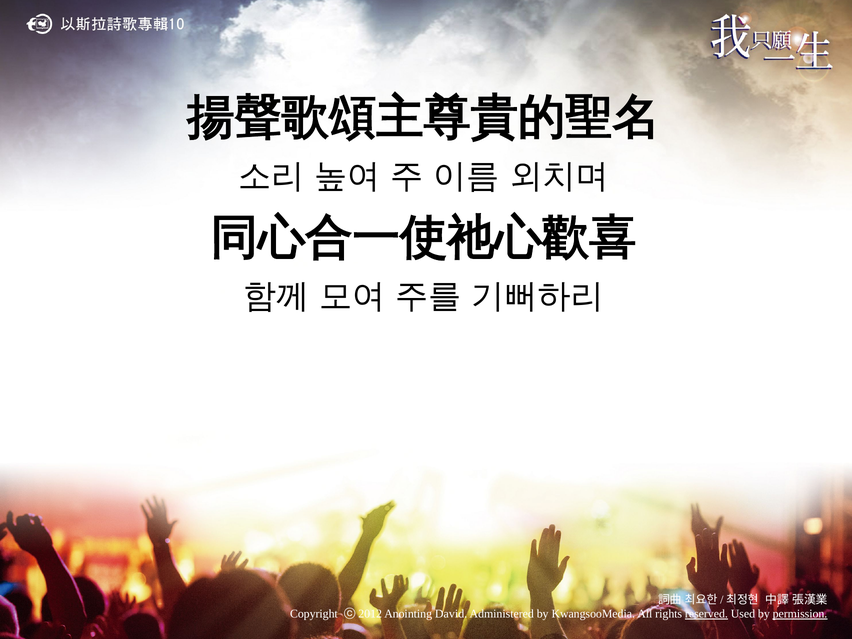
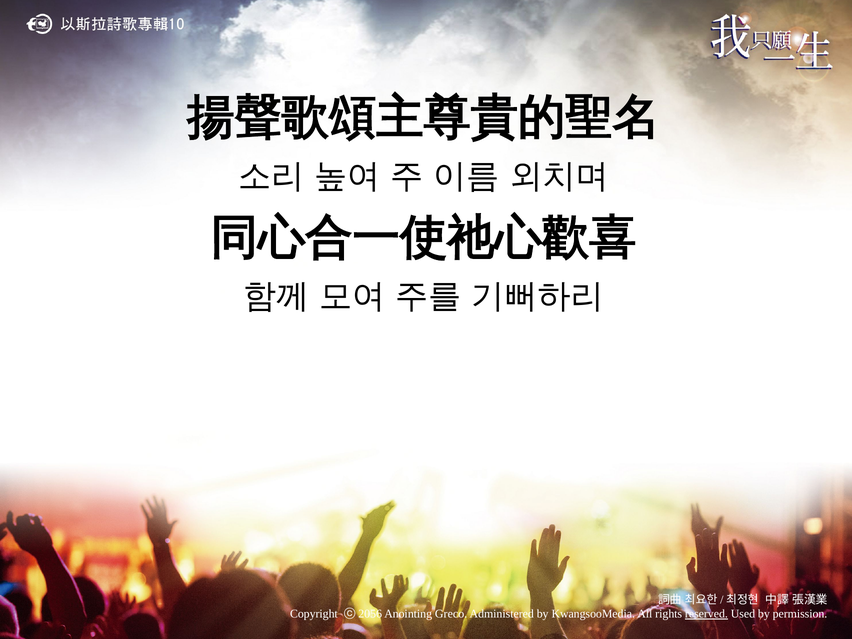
2012: 2012 -> 2056 (370, 614)
David: David -> Greco (451, 614)
permission underline: present -> none (800, 614)
